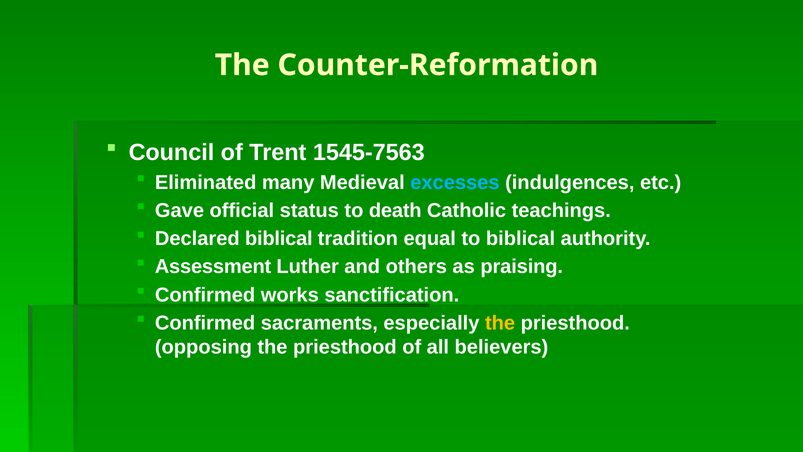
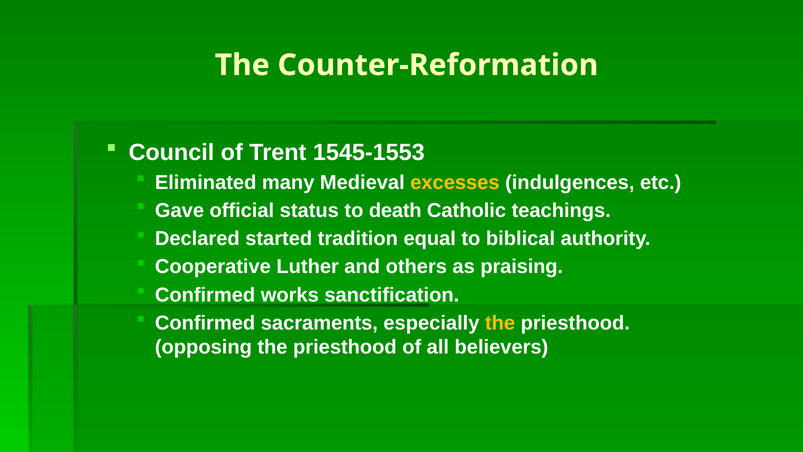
1545-7563: 1545-7563 -> 1545-1553 (369, 152)
excesses colour: light blue -> yellow (455, 182)
Declared biblical: biblical -> started (279, 238)
Assessment: Assessment -> Cooperative (213, 267)
